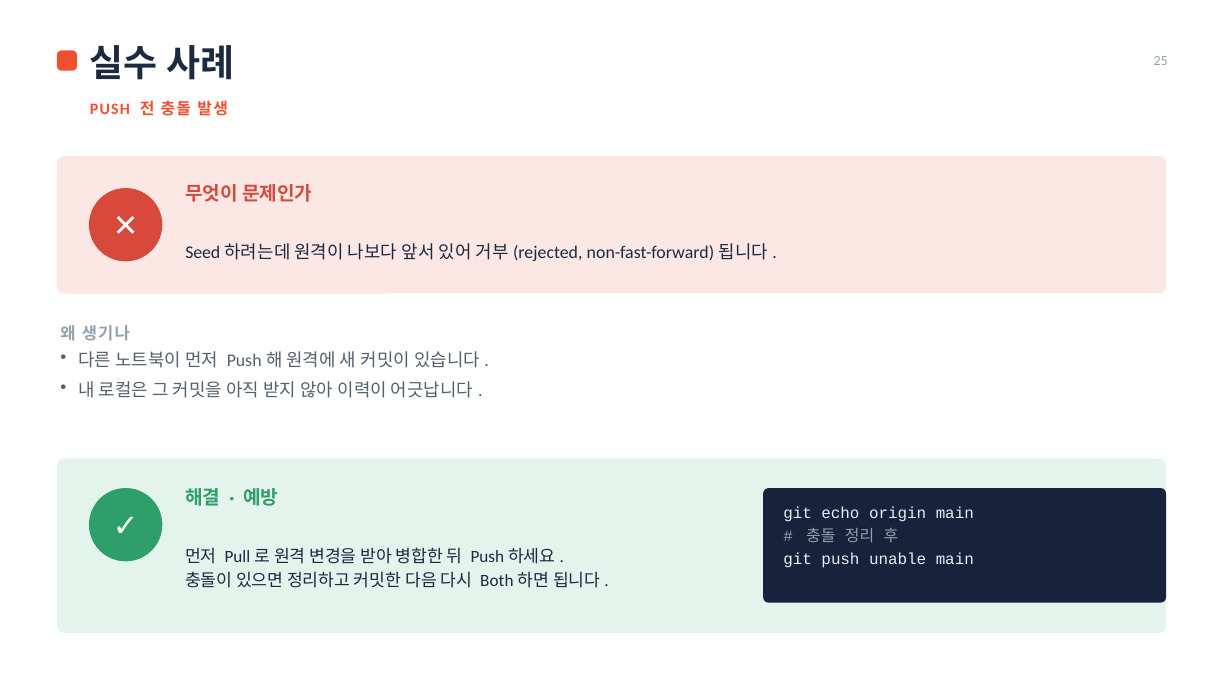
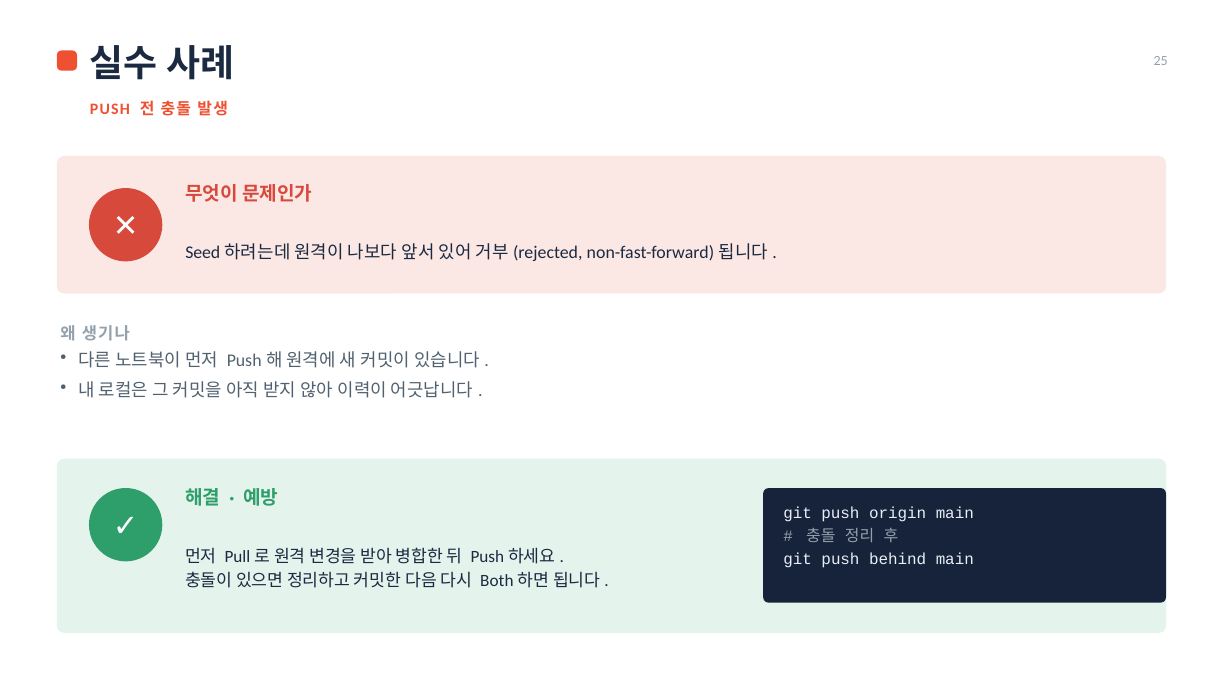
echo: echo -> push (840, 513)
unable: unable -> behind (898, 559)
